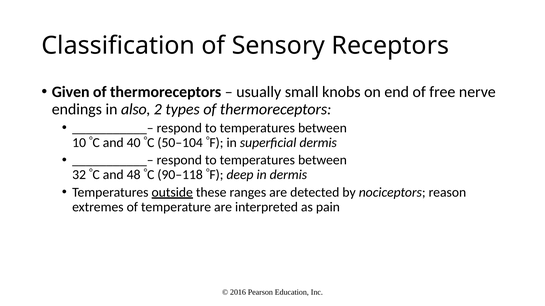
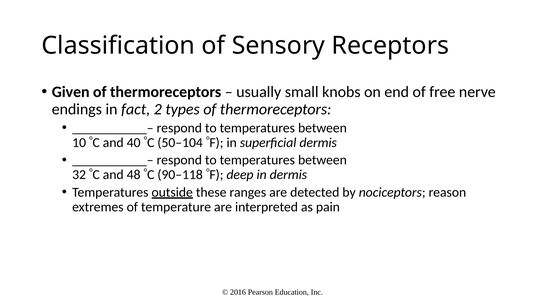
also: also -> fact (136, 109)
